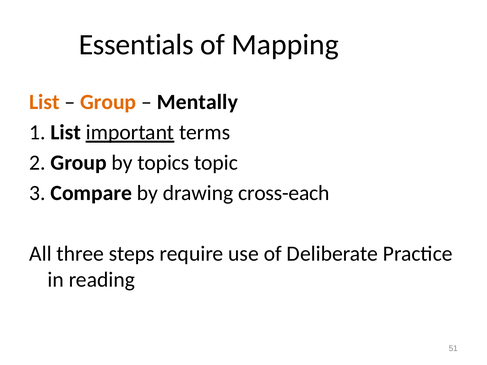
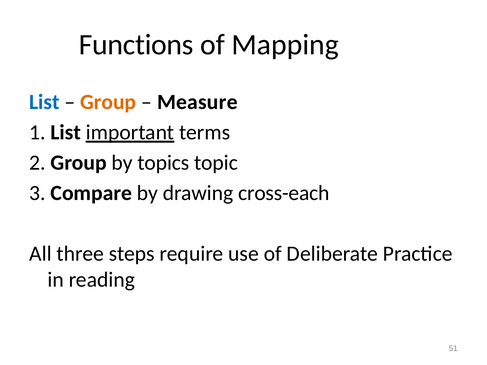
Essentials: Essentials -> Functions (136, 45)
List colour: orange -> blue (44, 102)
Mentally: Mentally -> Measure (197, 102)
